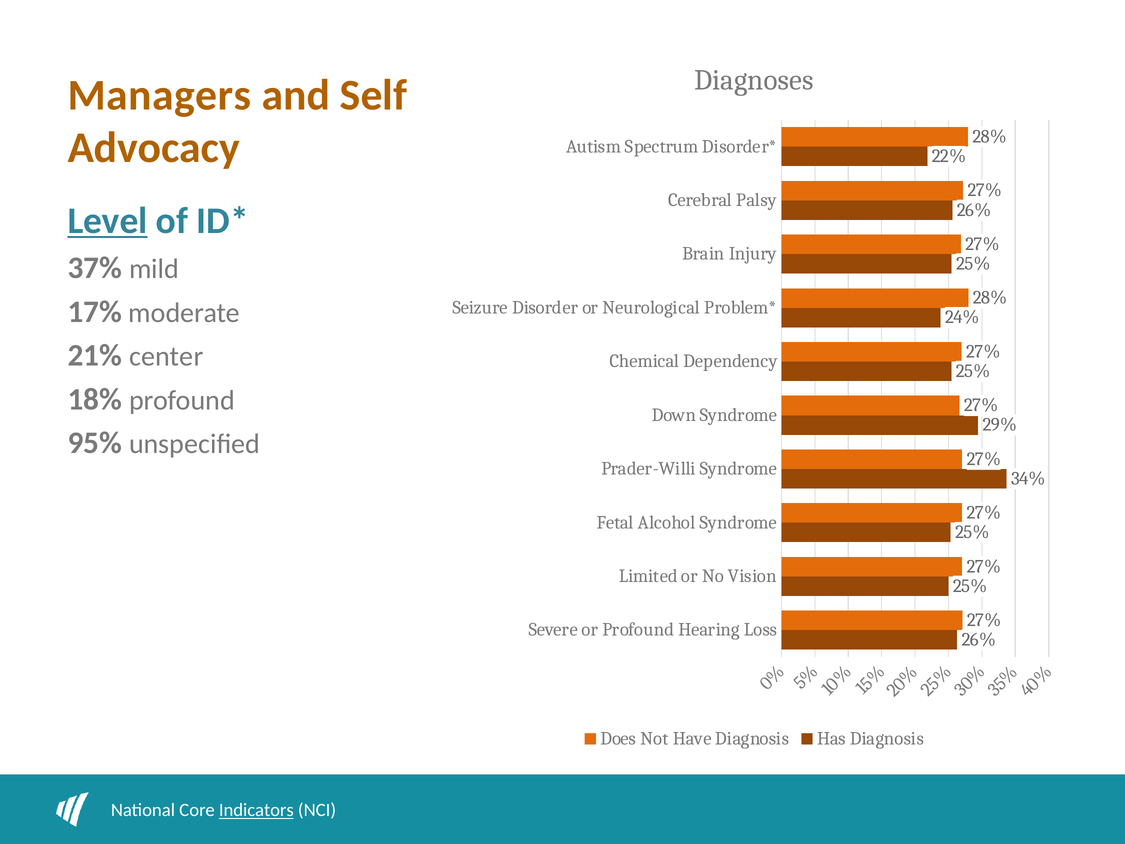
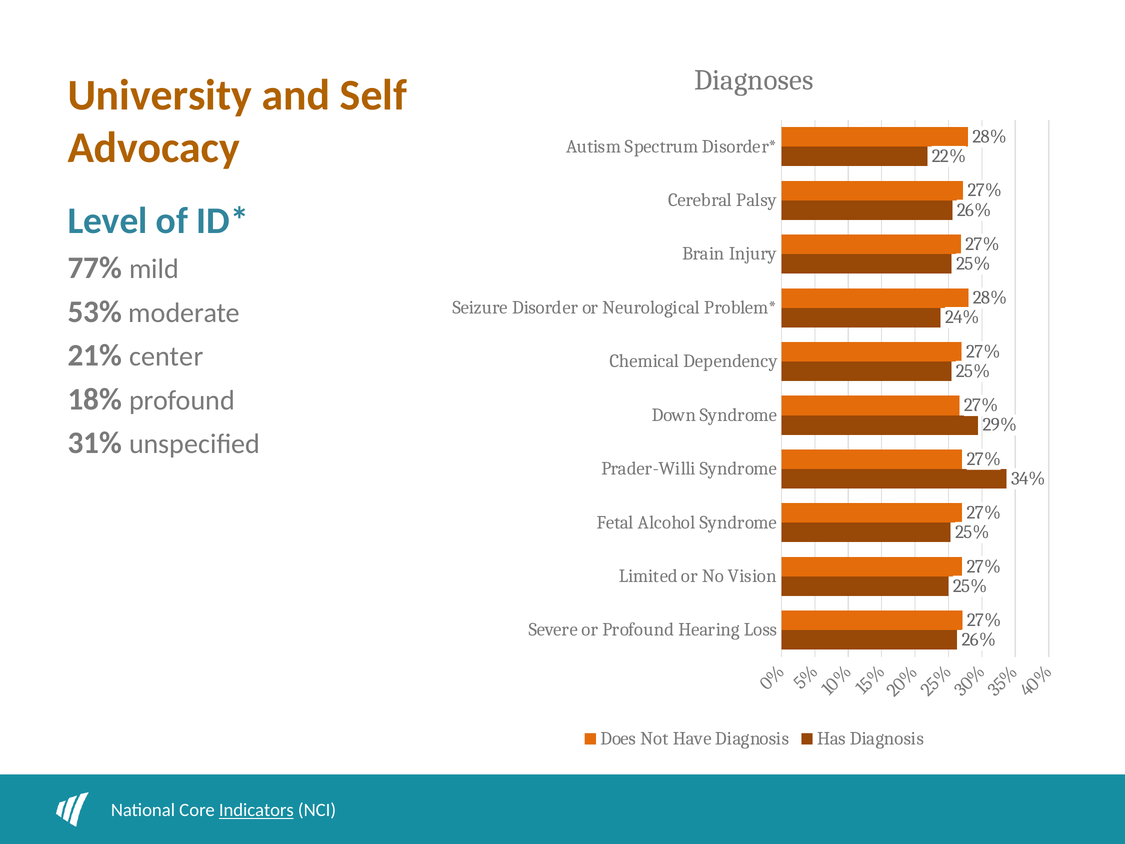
Managers: Managers -> University (160, 95)
Level underline: present -> none (108, 221)
37%: 37% -> 77% (95, 268)
17%: 17% -> 53% (95, 312)
95%: 95% -> 31% (95, 443)
